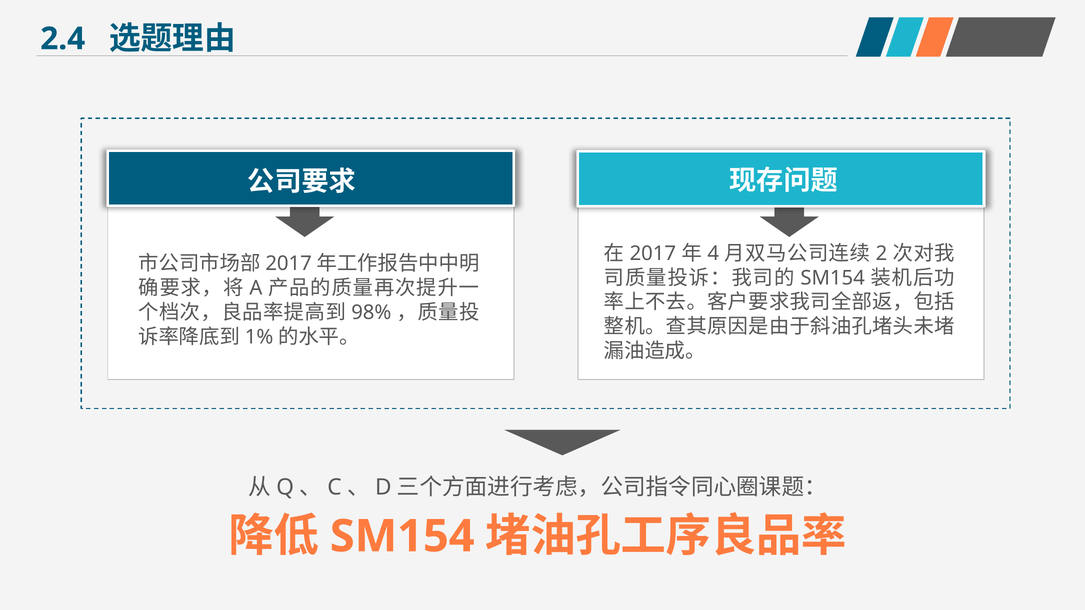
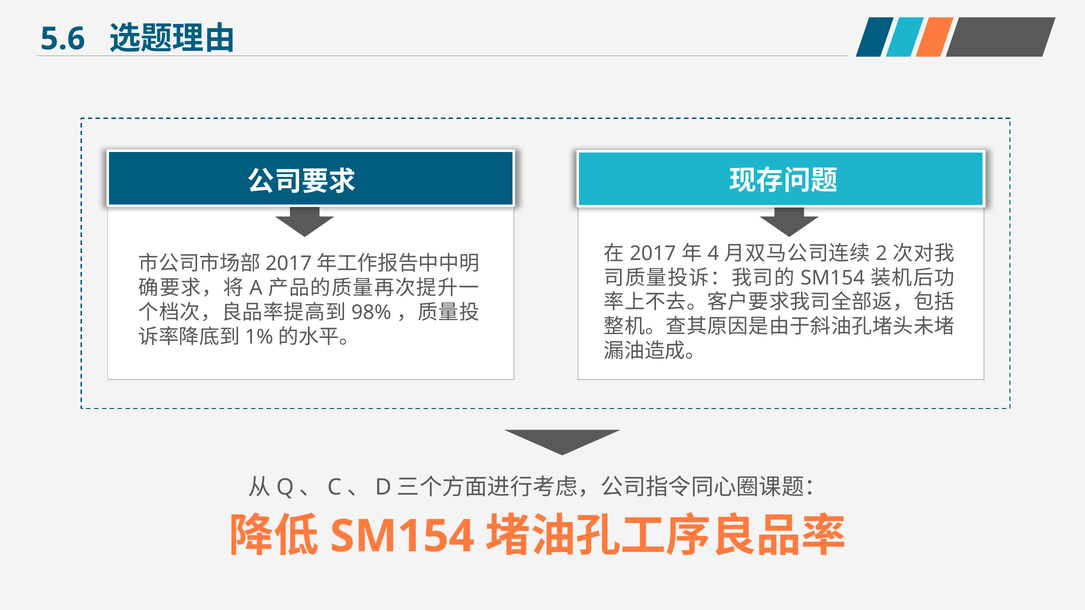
2.4: 2.4 -> 5.6 (63, 39)
